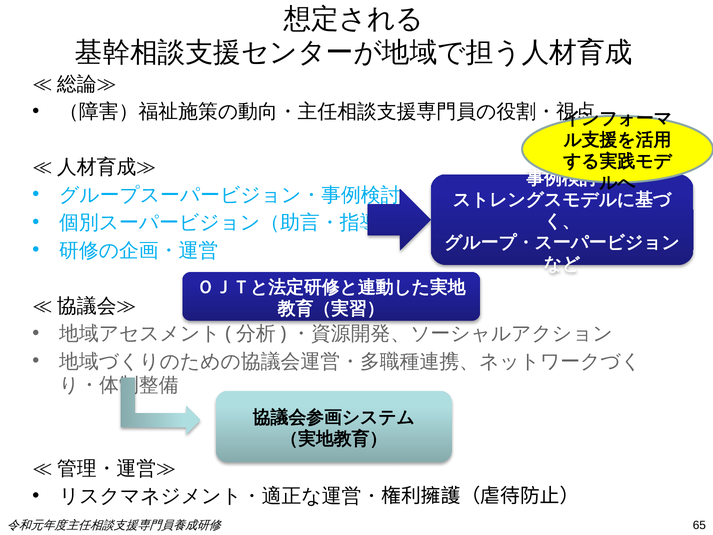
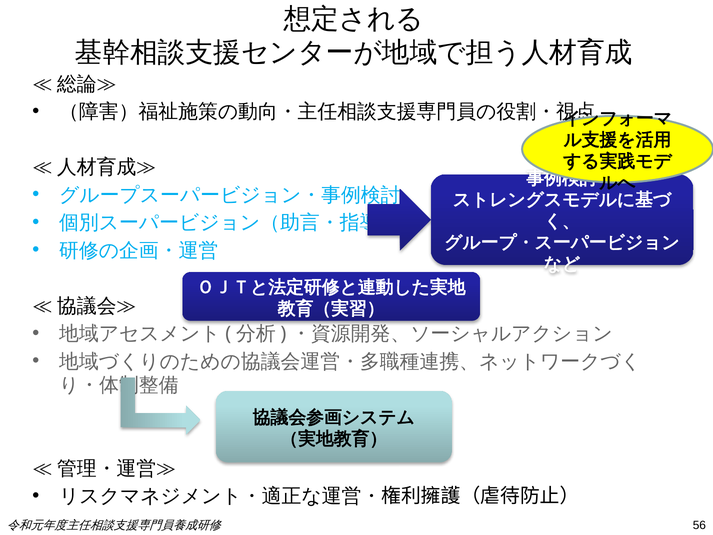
65: 65 -> 56 (699, 525)
